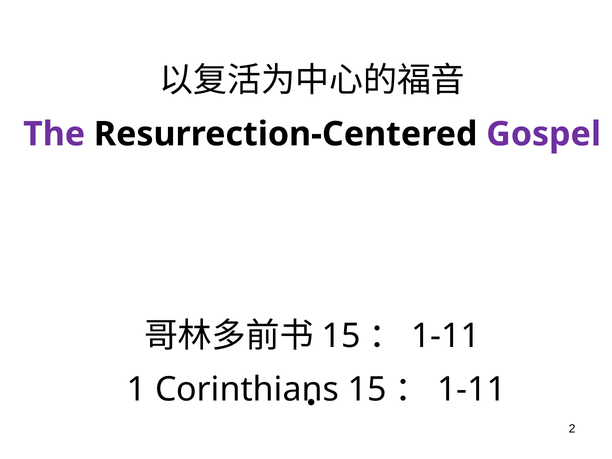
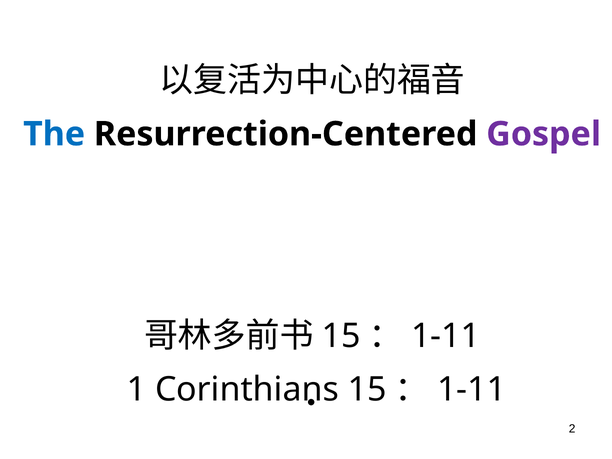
The colour: purple -> blue (54, 134)
